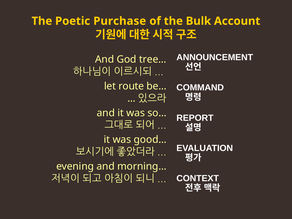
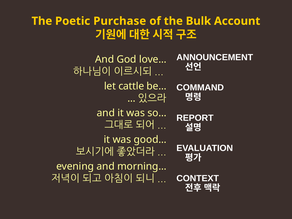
tree…: tree… -> love… (153, 59)
route: route -> cattle (131, 86)
